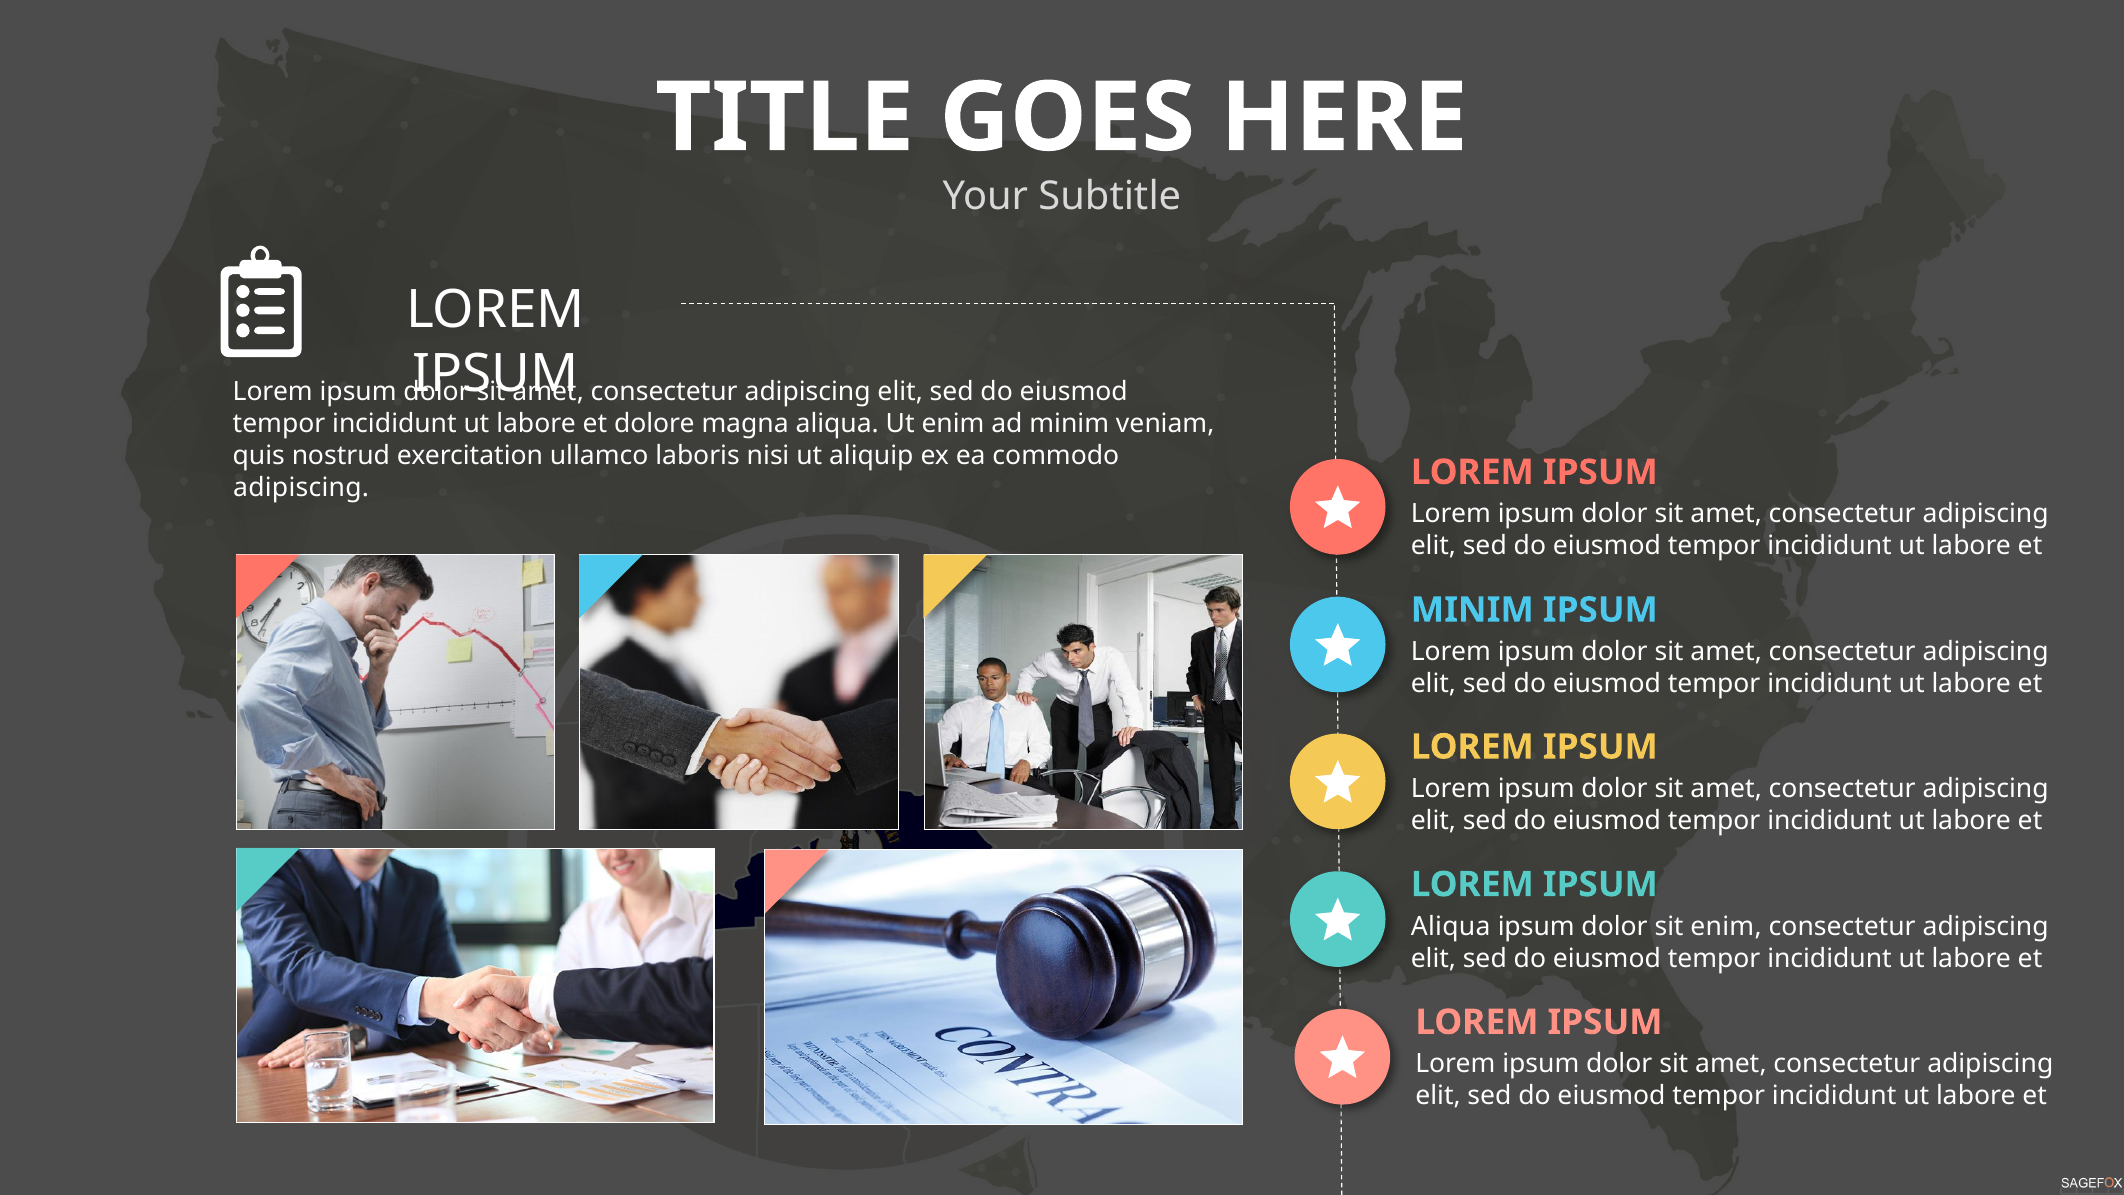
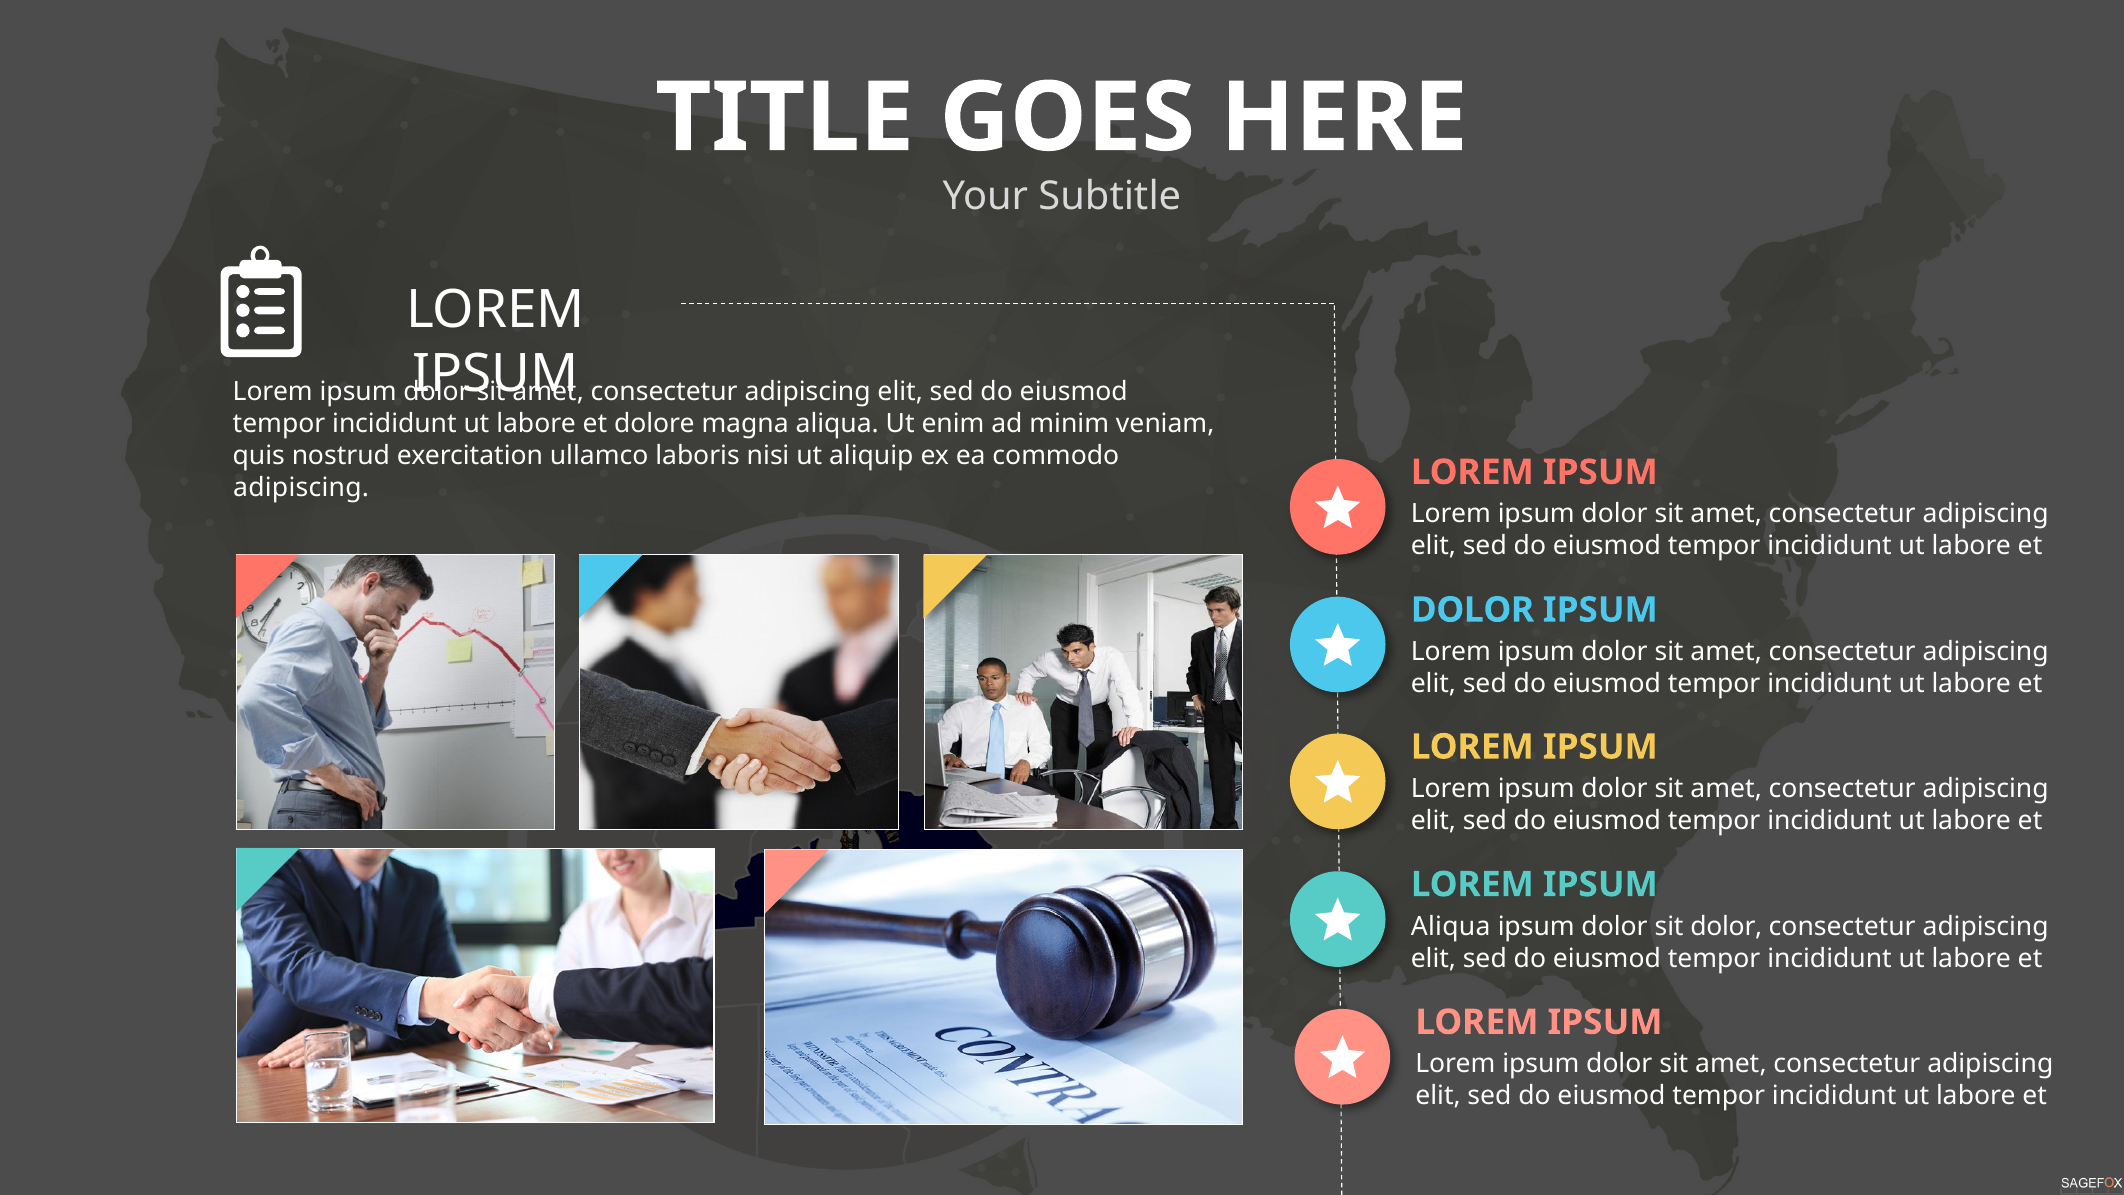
MINIM: MINIM -> DOLOR (1472, 610)
sit enim: enim -> dolor (1726, 926)
